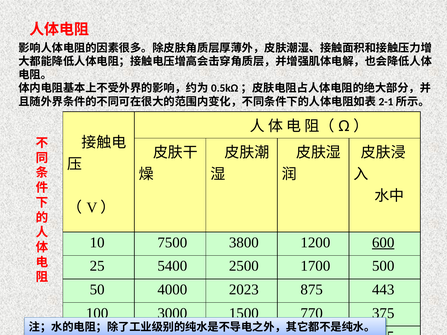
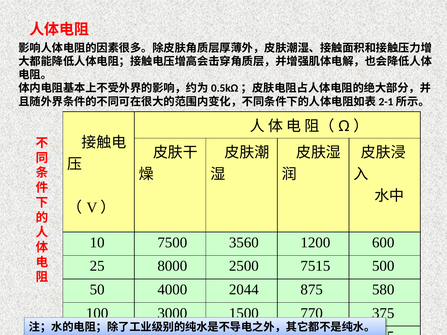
3800: 3800 -> 3560 (244, 243)
600 underline: present -> none (383, 243)
5400: 5400 -> 8000 (172, 266)
1700: 1700 -> 7515 (315, 266)
2023: 2023 -> 2044 (244, 290)
443: 443 -> 580 (383, 290)
